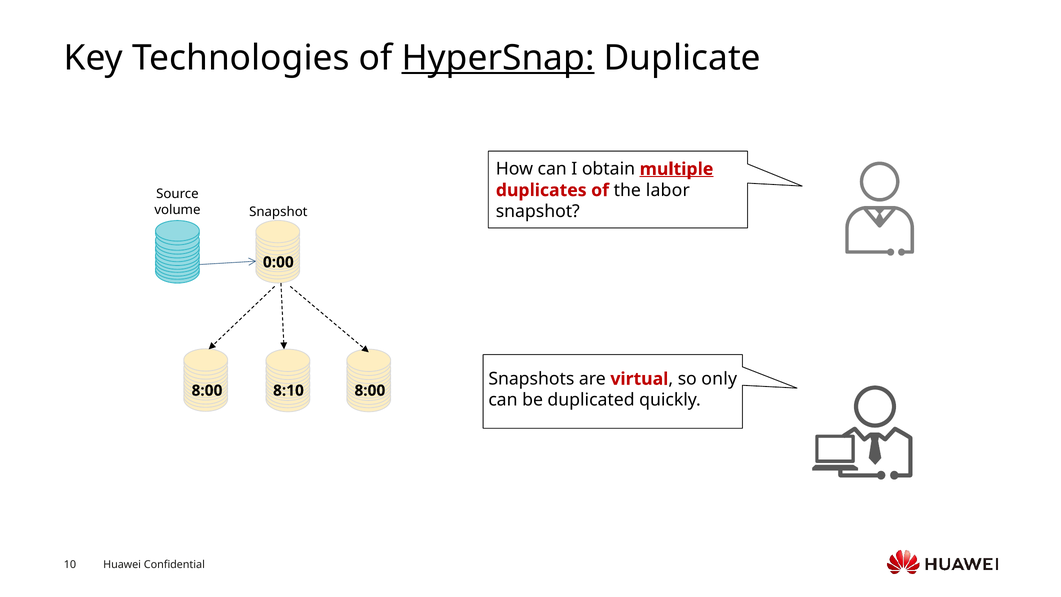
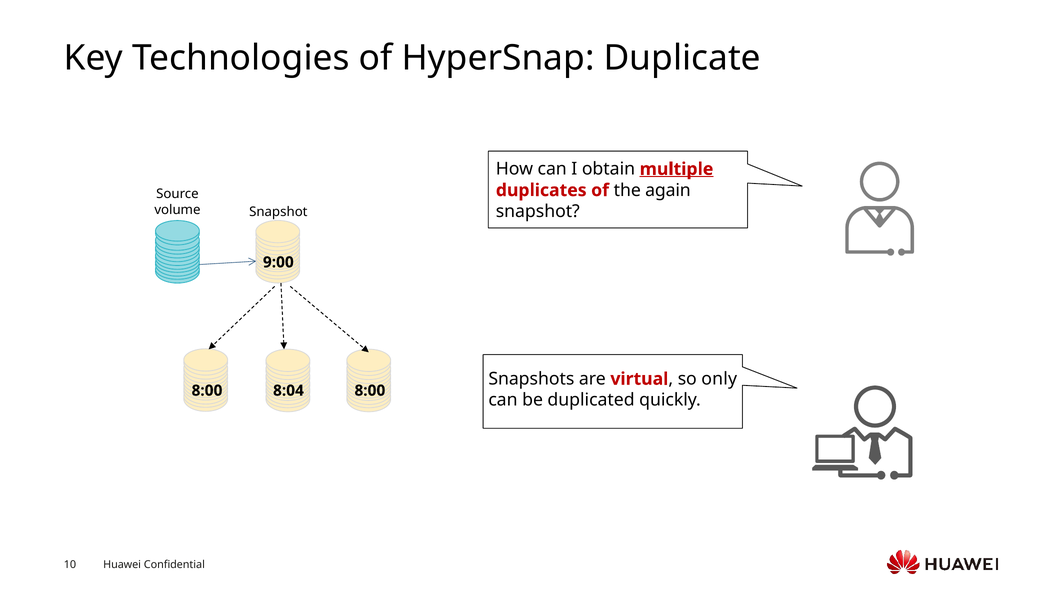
HyperSnap underline: present -> none (498, 58)
labor: labor -> again (668, 190)
0:00: 0:00 -> 9:00 (278, 262)
8:10: 8:10 -> 8:04 (288, 390)
